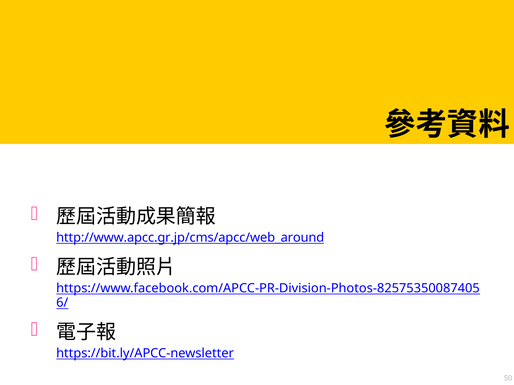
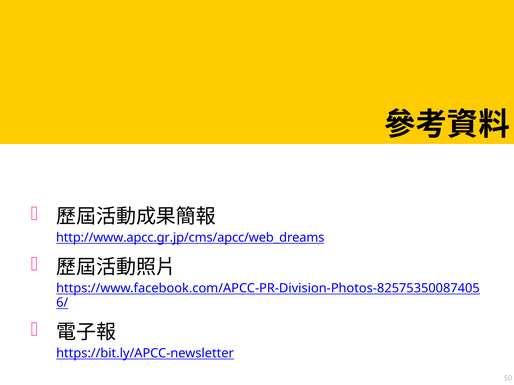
http://www.apcc.gr.jp/cms/apcc/web_around: http://www.apcc.gr.jp/cms/apcc/web_around -> http://www.apcc.gr.jp/cms/apcc/web_dreams (190, 238)
